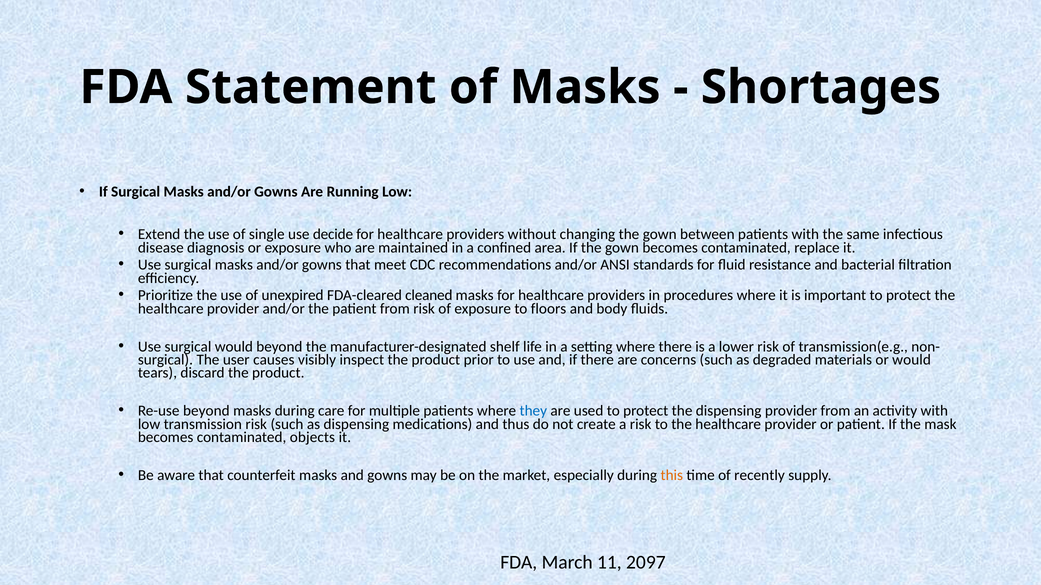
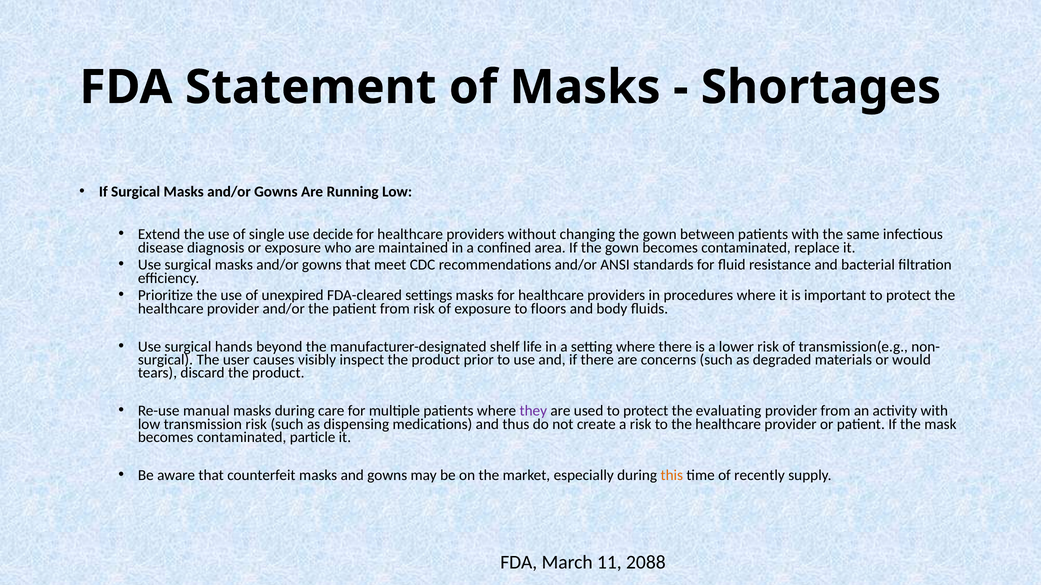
cleaned: cleaned -> settings (429, 296)
surgical would: would -> hands (234, 347)
Re-use beyond: beyond -> manual (206, 411)
they colour: blue -> purple (533, 411)
the dispensing: dispensing -> evaluating (729, 411)
objects: objects -> particle (313, 438)
2097: 2097 -> 2088 (646, 563)
